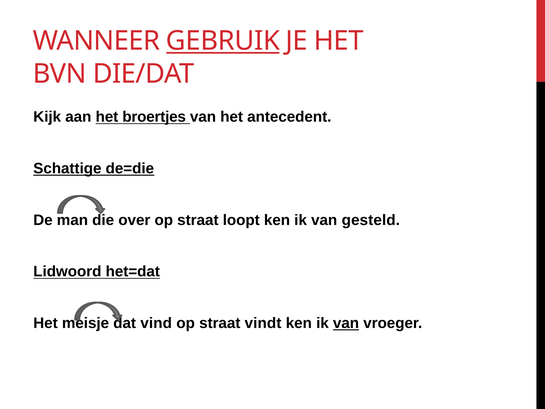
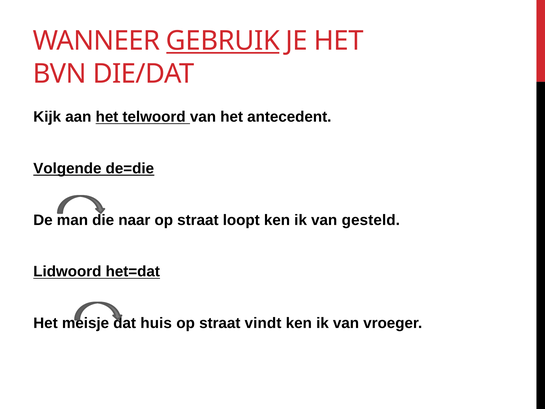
broertjes: broertjes -> telwoord (154, 117)
Schattige: Schattige -> Volgende (67, 168)
over: over -> naar (134, 220)
vind: vind -> huis (156, 323)
van underline: present -> none (346, 323)
